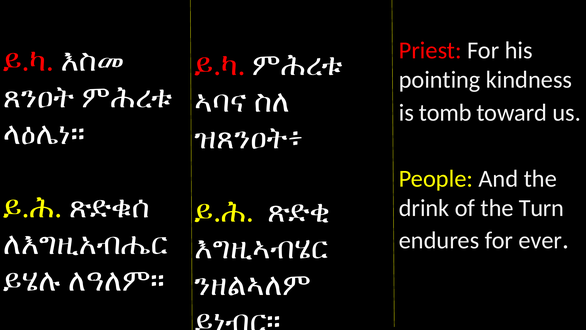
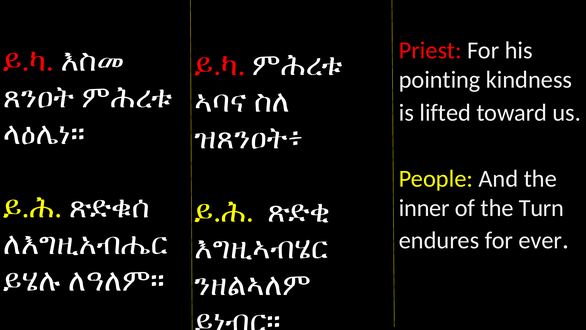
tomb: tomb -> lifted (445, 113)
drink: drink -> inner (424, 208)
